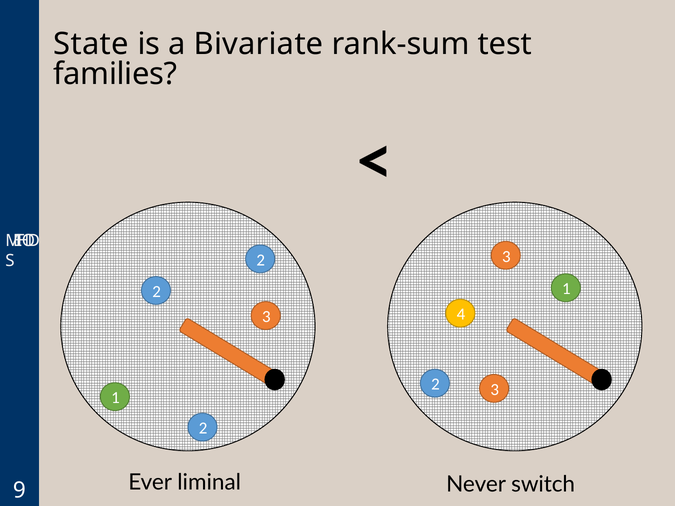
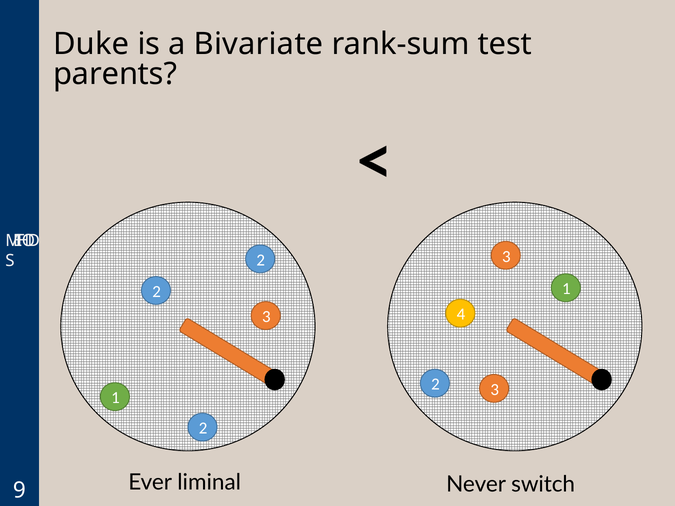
State: State -> Duke (91, 44)
families: families -> parents (115, 74)
